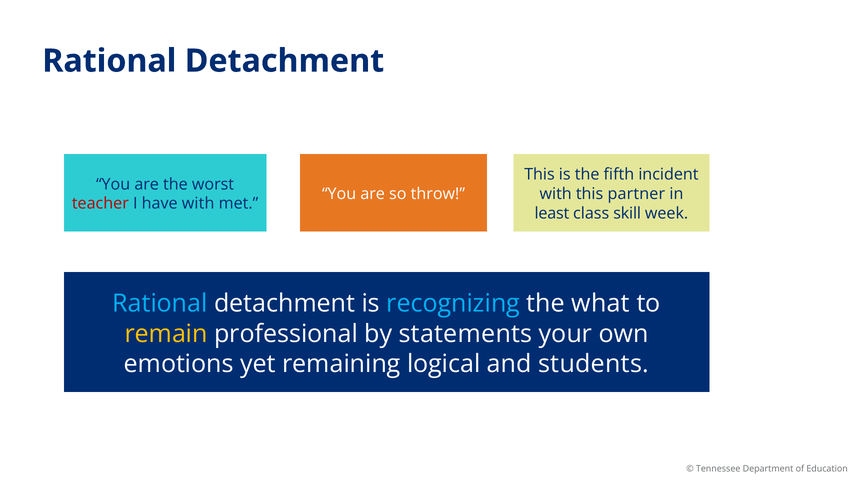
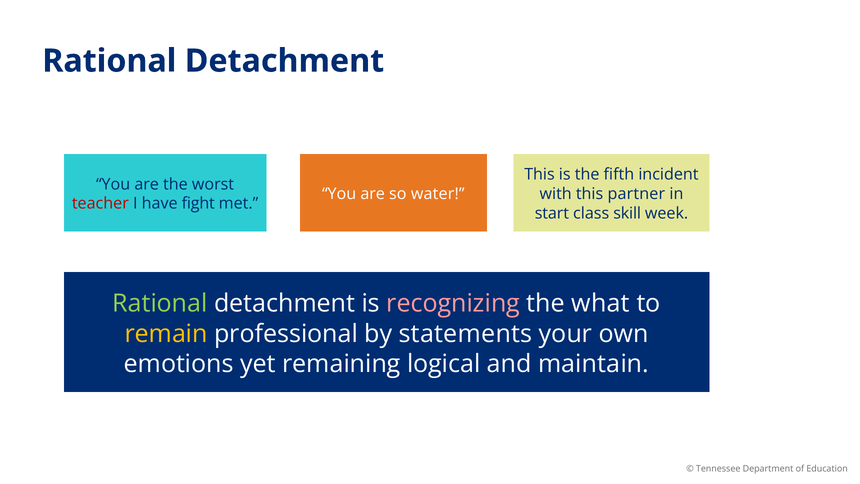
throw: throw -> water (438, 194)
have with: with -> fight (198, 204)
least: least -> start (552, 213)
Rational colour: light blue -> light green (160, 304)
recognizing colour: light blue -> pink (453, 304)
students: students -> maintain (594, 364)
